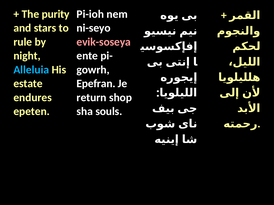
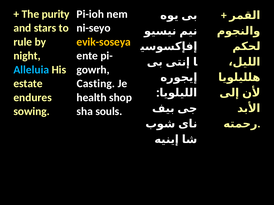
evik-soseya colour: pink -> yellow (104, 42)
Epefran: Epefran -> Casting (96, 84)
return: return -> health (92, 98)
epeten: epeten -> sowing (32, 112)
